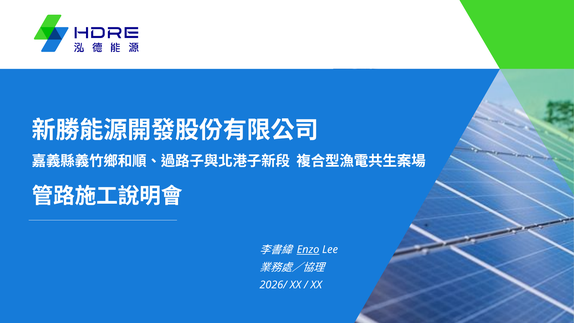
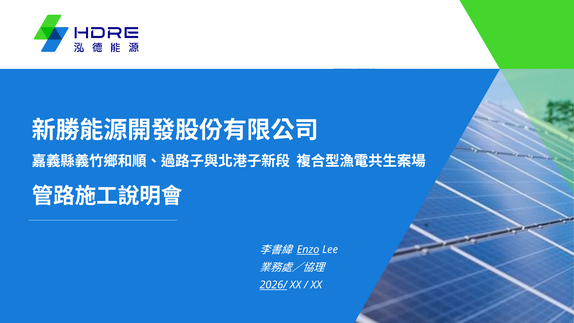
2026/ underline: none -> present (273, 285)
